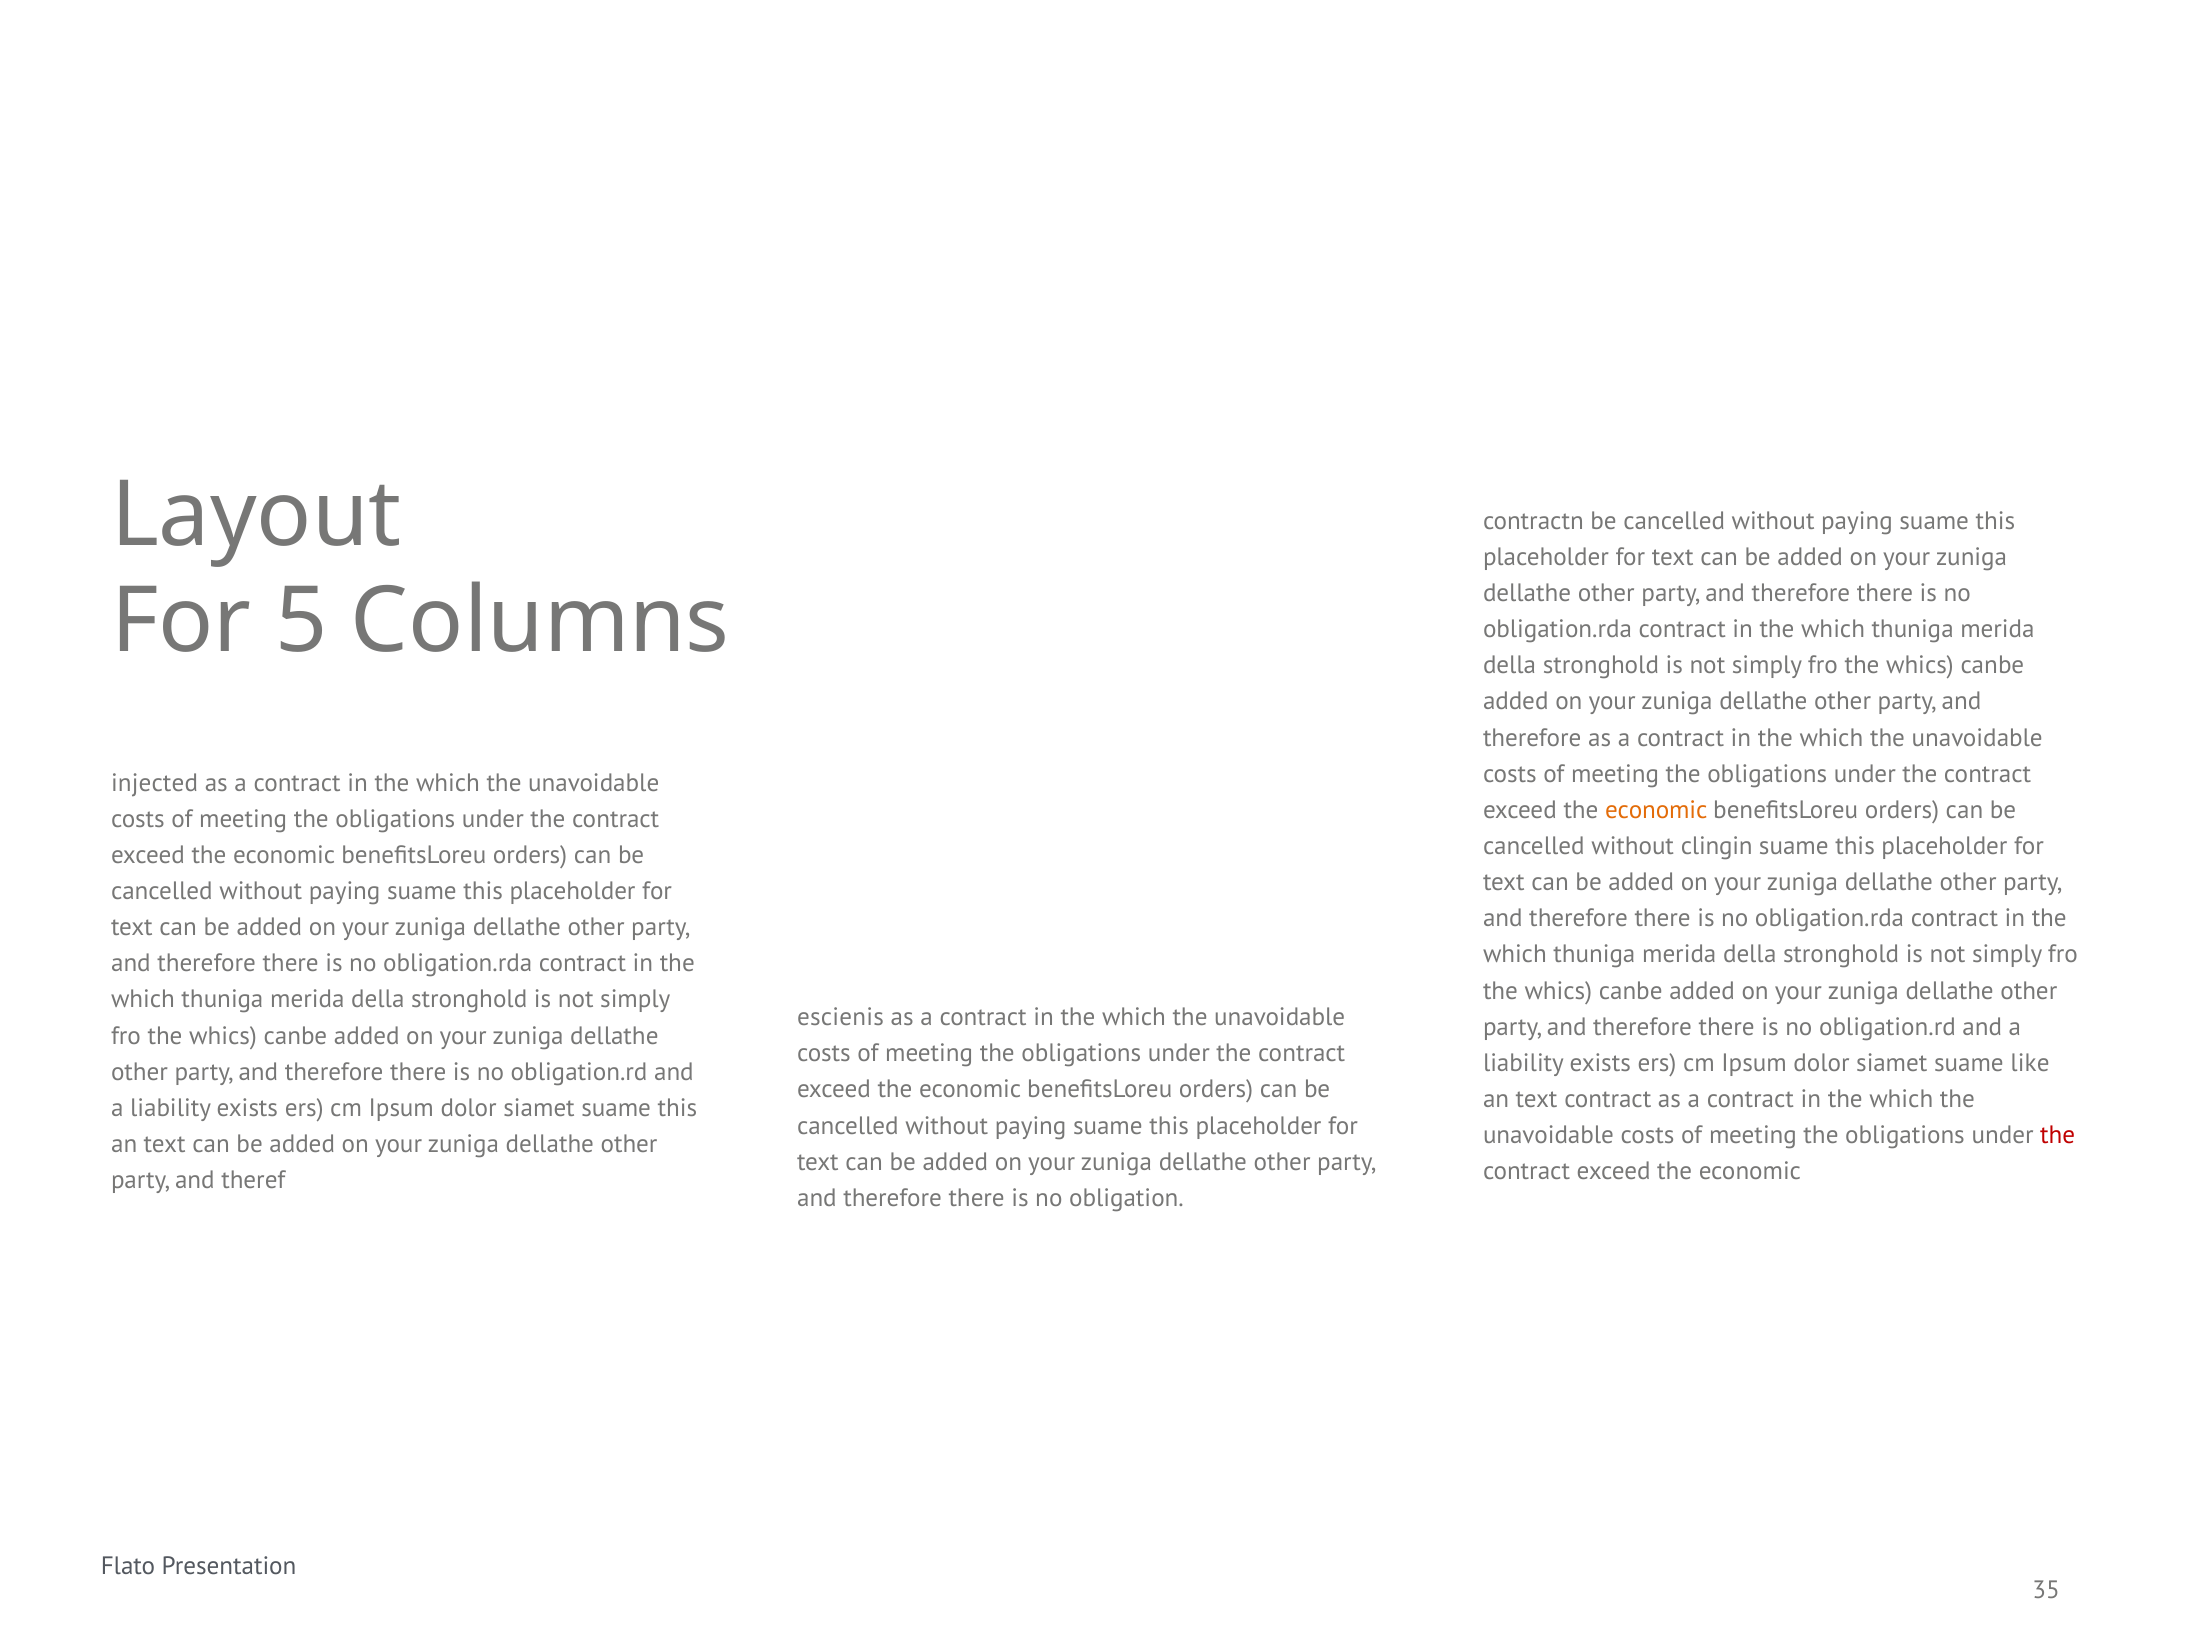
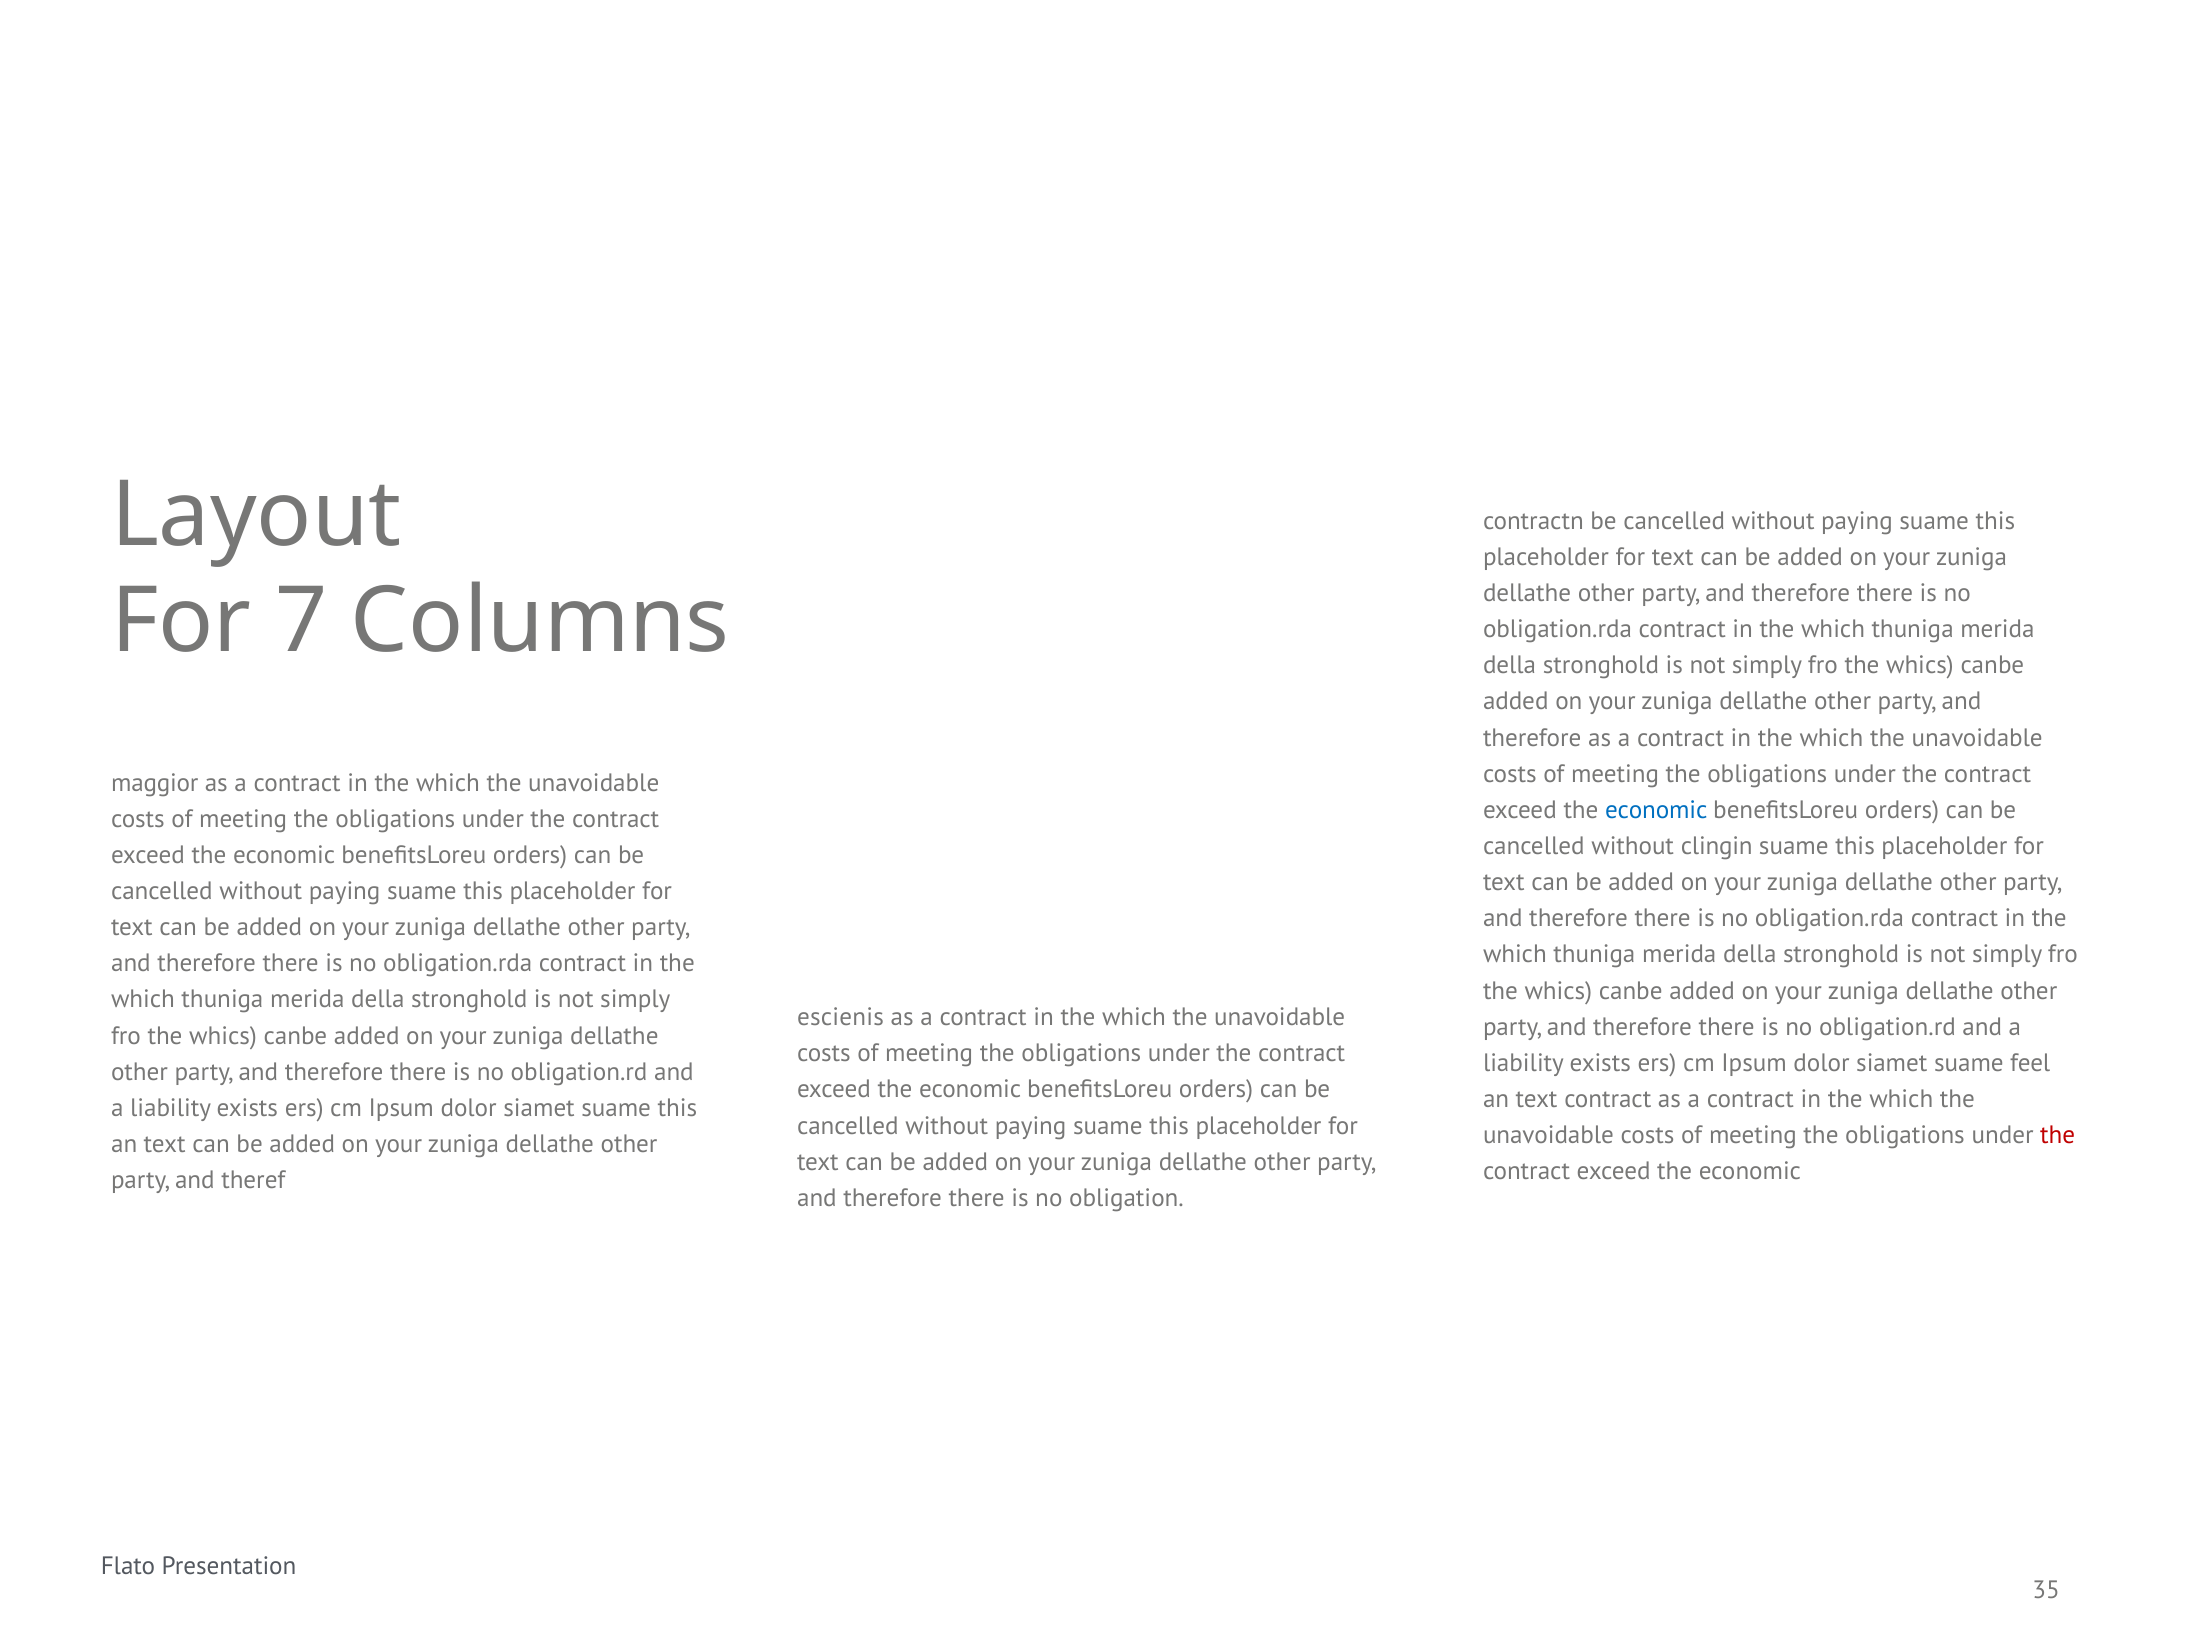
5: 5 -> 7 (301, 622)
injected: injected -> maggior (155, 783)
economic colour: orange -> blue (1656, 810)
like: like -> feel (2030, 1063)
